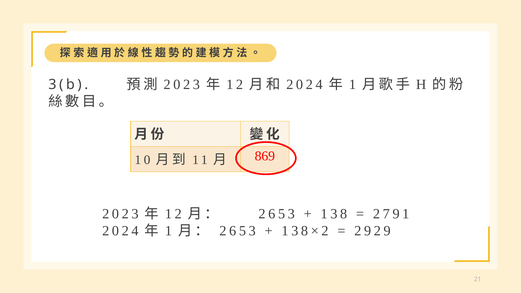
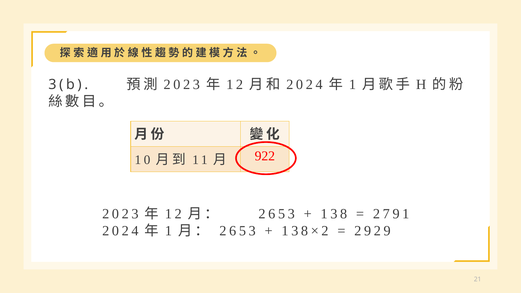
869: 869 -> 922 (265, 156)
